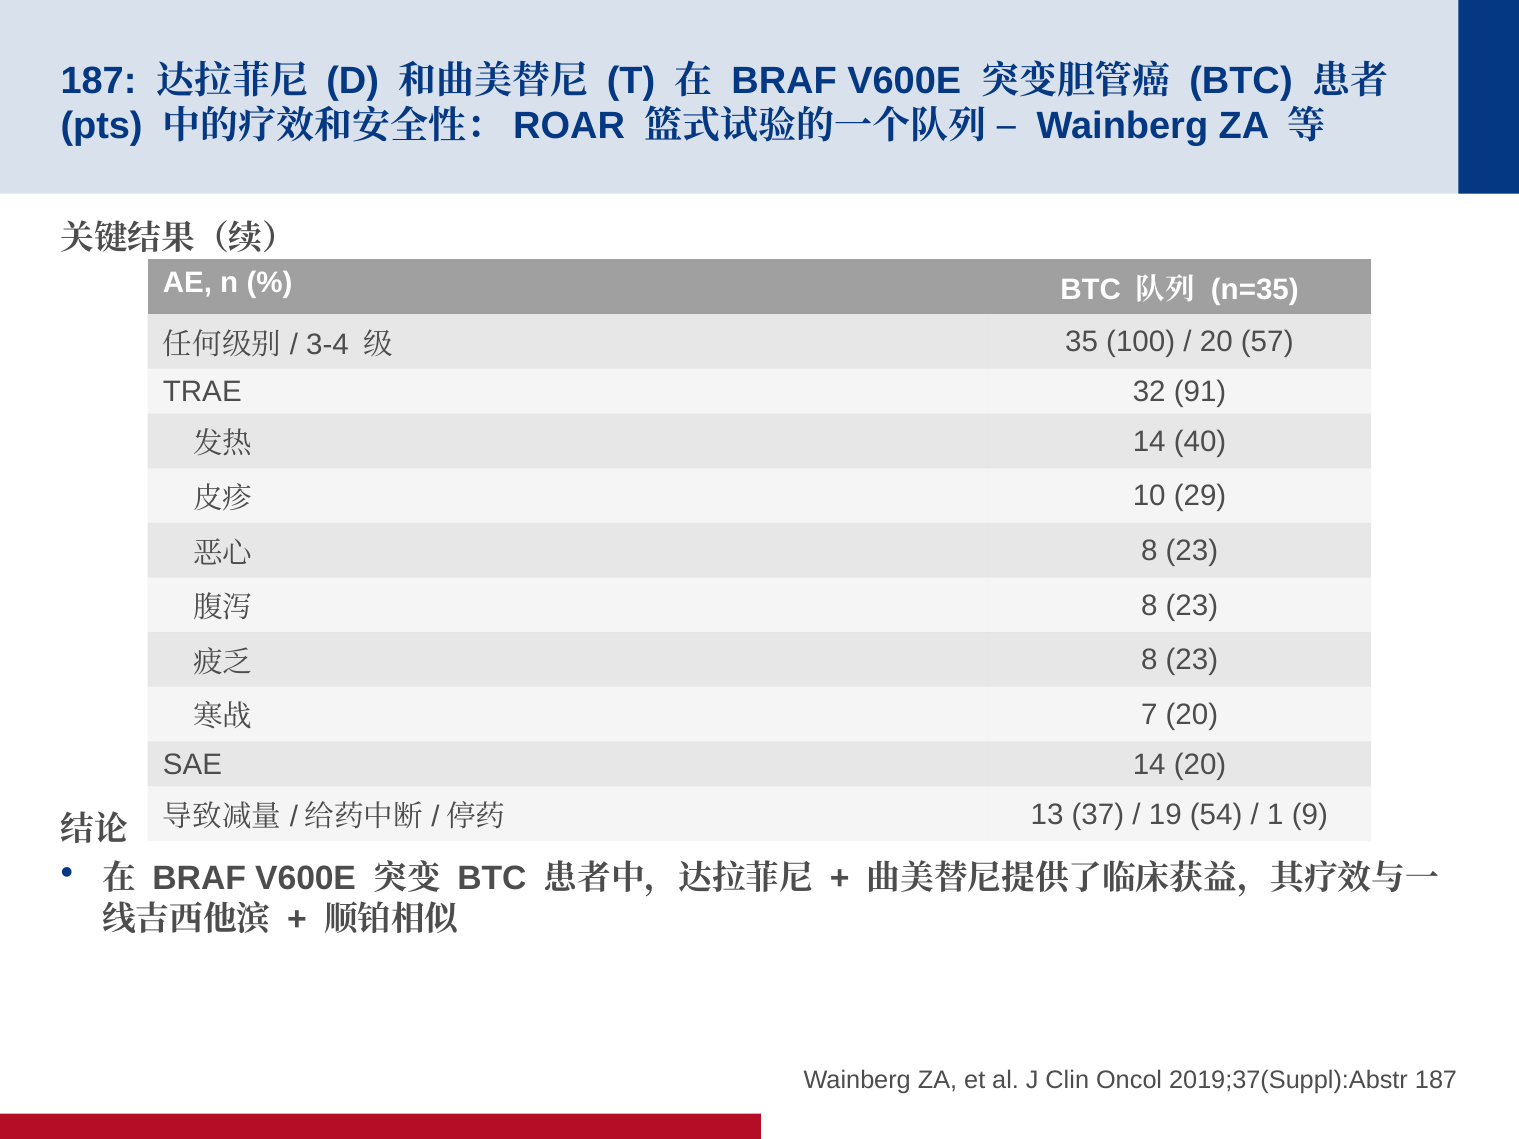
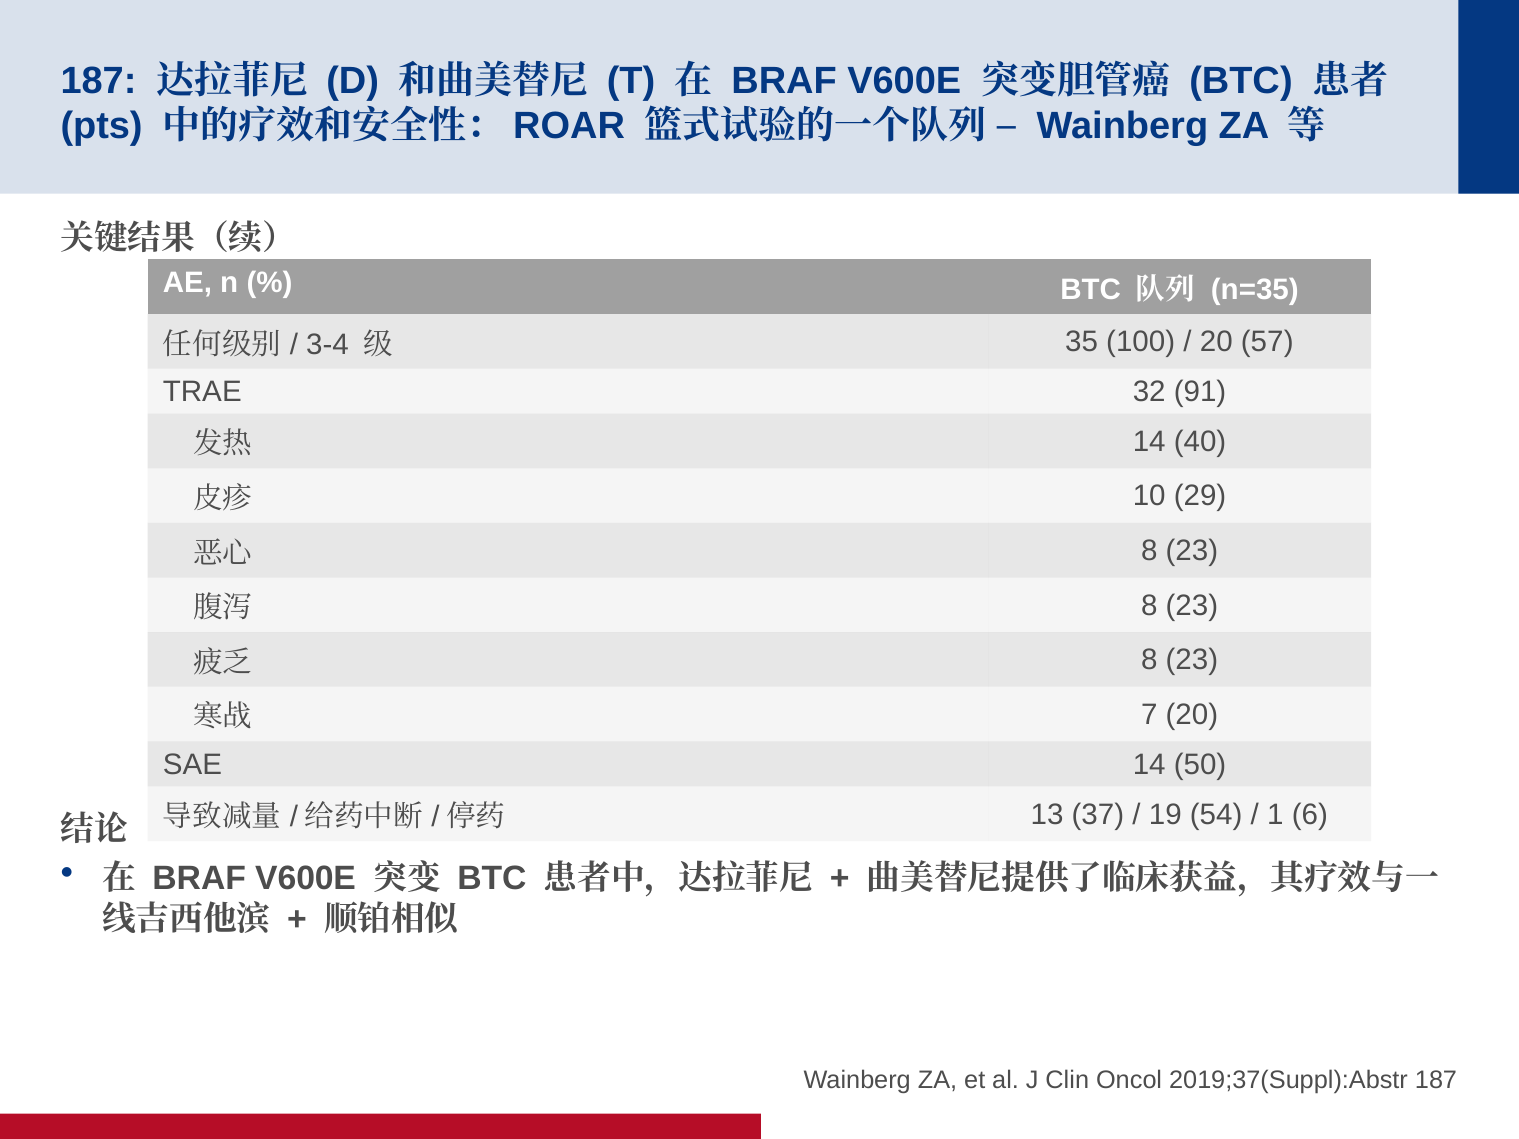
14 20: 20 -> 50 (1200, 765)
9: 9 -> 6 (1310, 814)
